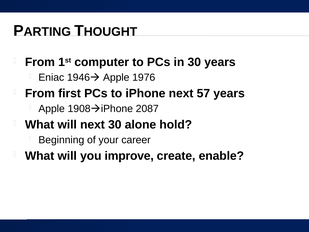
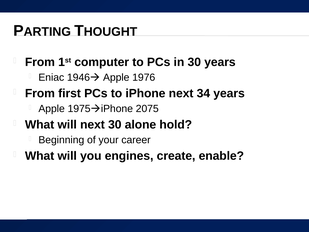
57: 57 -> 34 (203, 93)
1908: 1908 -> 1975 (79, 109)
2087: 2087 -> 2075 (147, 109)
improve: improve -> engines (129, 156)
